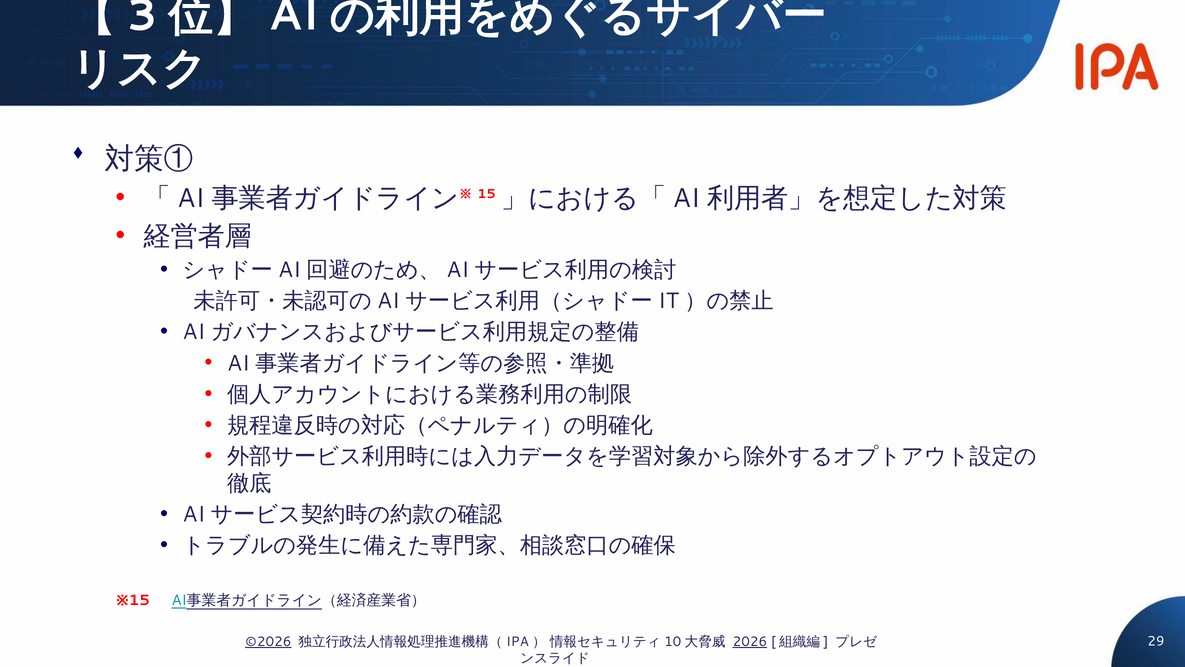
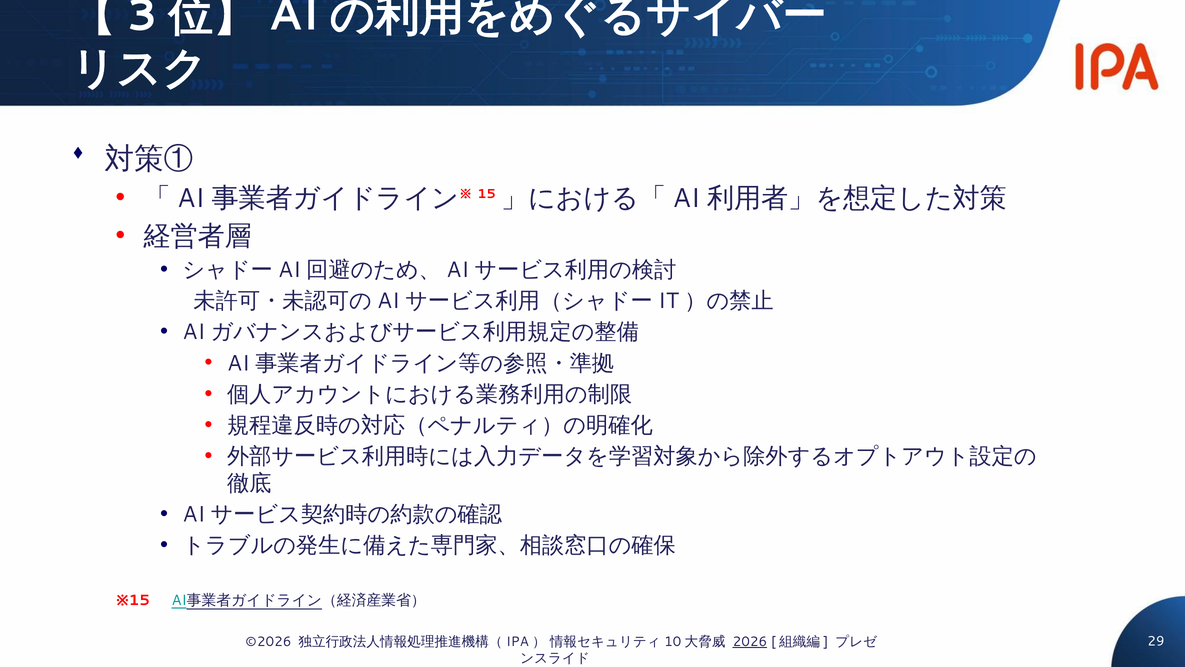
©2026 underline: present -> none (268, 641)
